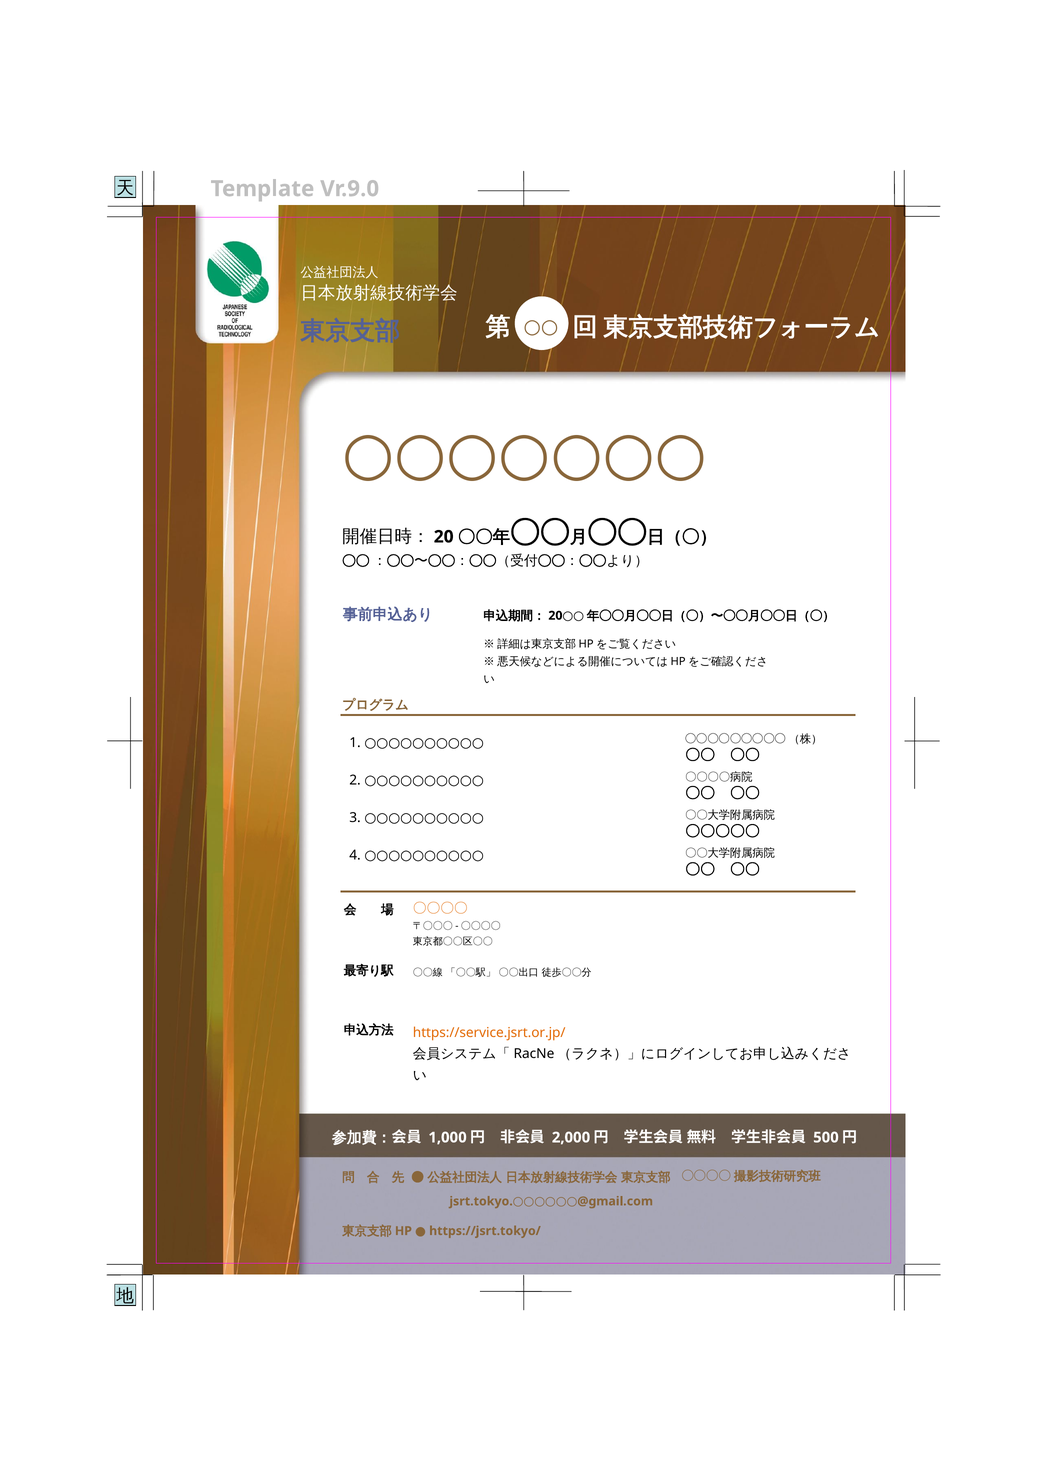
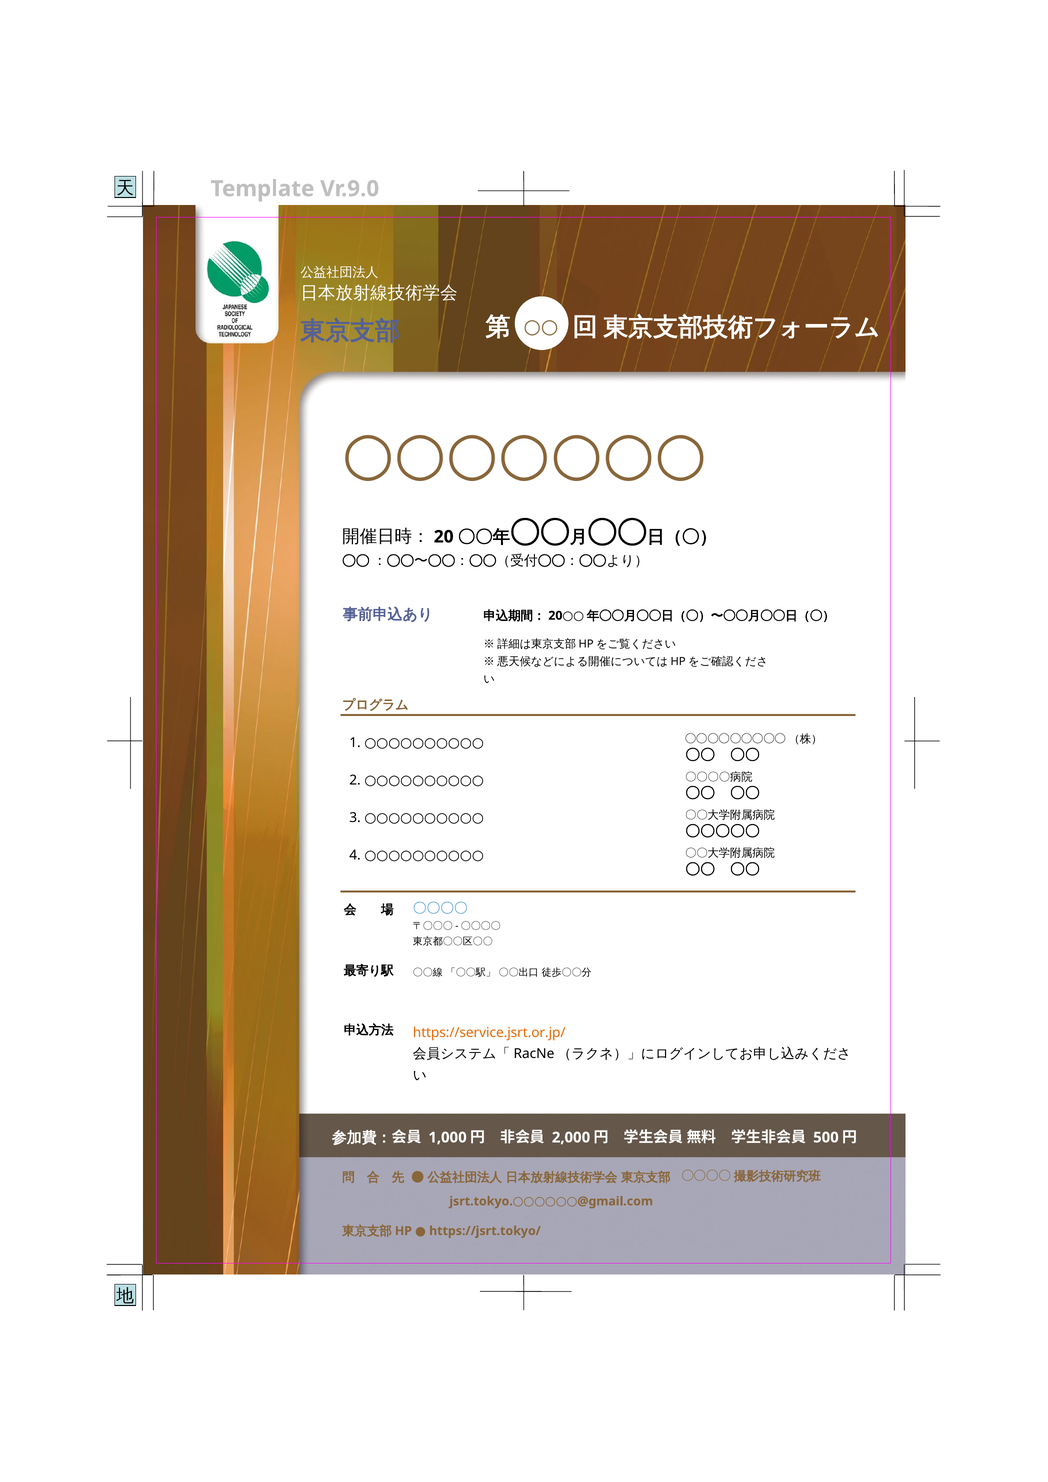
〇〇〇〇 colour: orange -> blue (440, 908)
